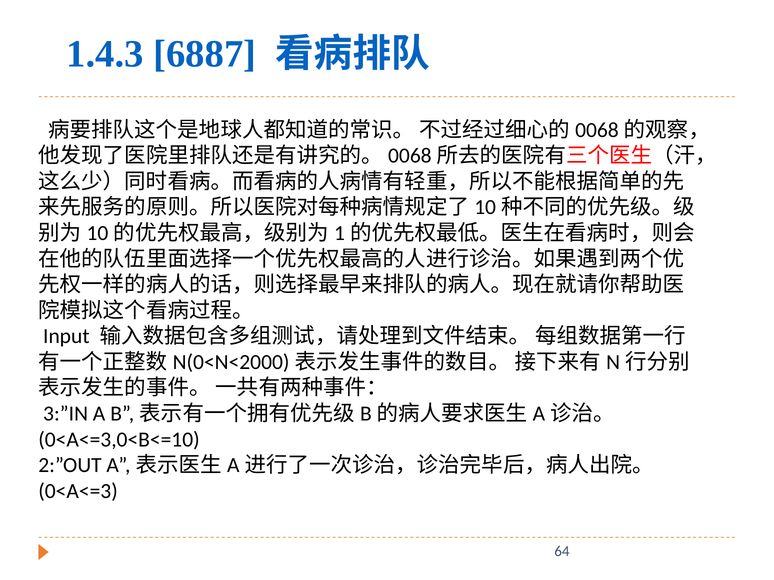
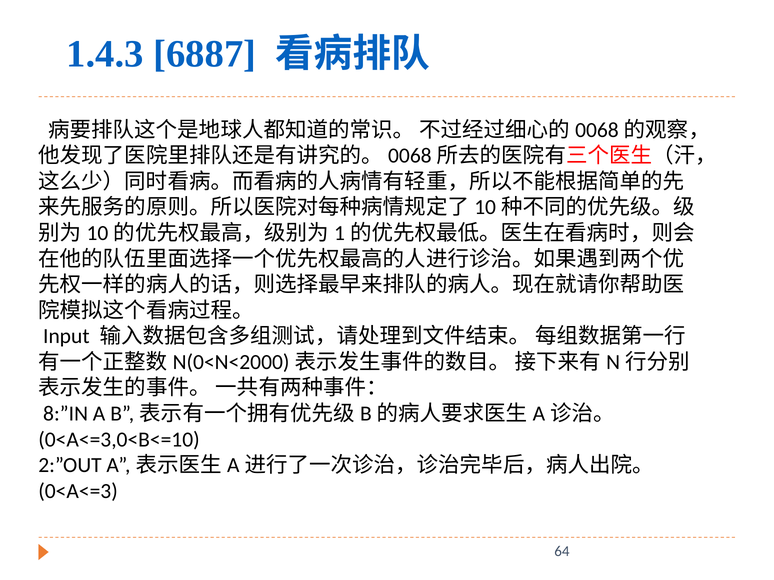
3:”IN: 3:”IN -> 8:”IN (66, 414)
